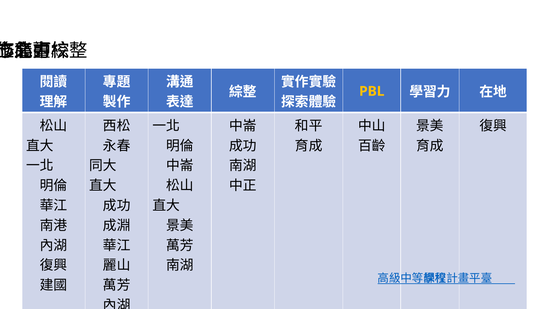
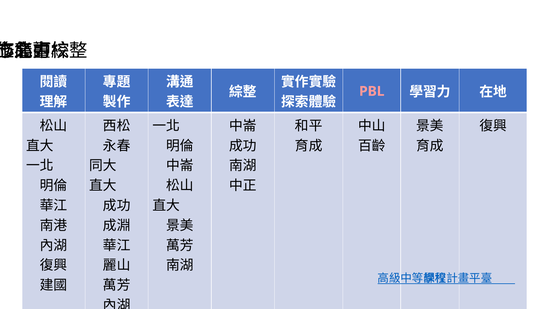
PBL colour: yellow -> pink (372, 91)
